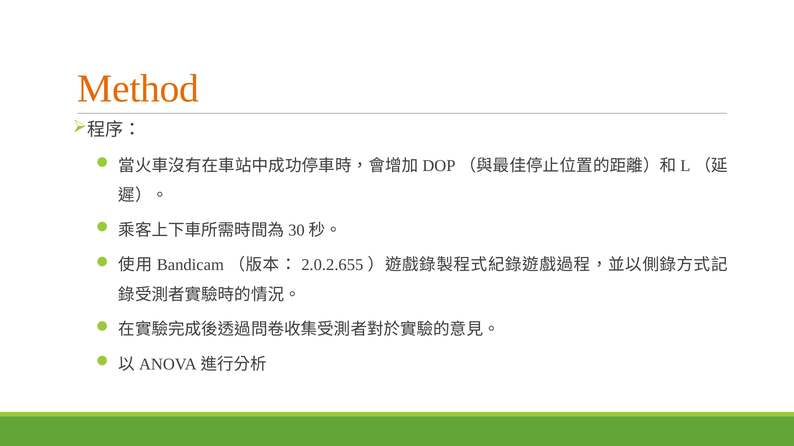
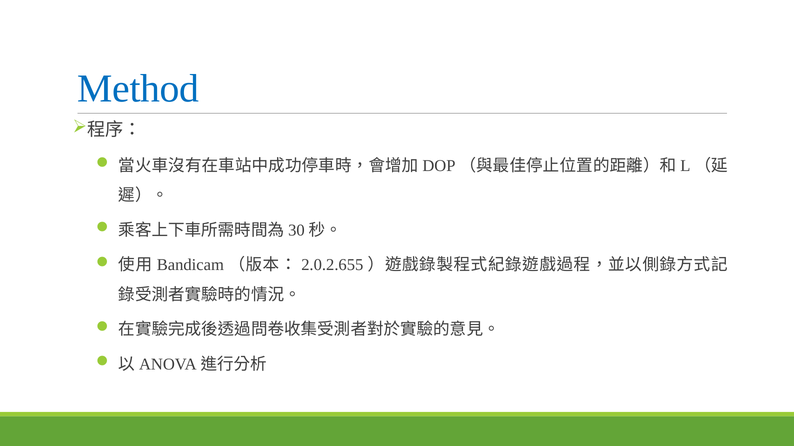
Method colour: orange -> blue (138, 89)
